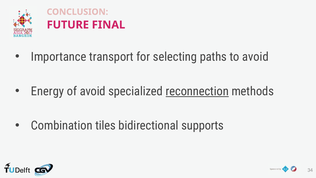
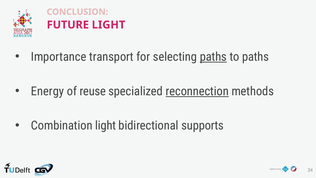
FUTURE FINAL: FINAL -> LIGHT (109, 25)
paths underline: none -> present (213, 57)
to avoid: avoid -> paths (256, 57)
of avoid: avoid -> reuse (93, 91)
Combination tiles: tiles -> light (106, 125)
